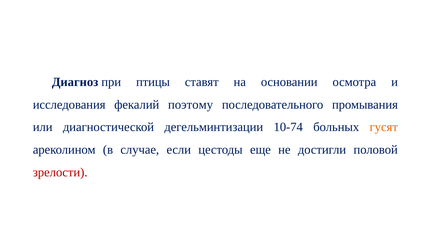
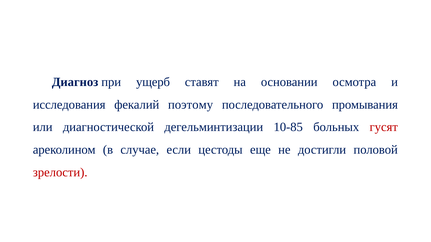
птицы: птицы -> ущерб (153, 82)
10-74: 10-74 -> 10-85 (288, 127)
гусят colour: orange -> red (384, 127)
